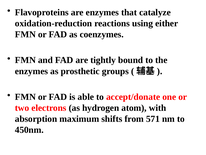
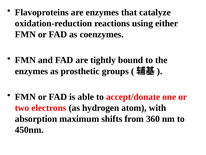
571: 571 -> 360 (153, 119)
